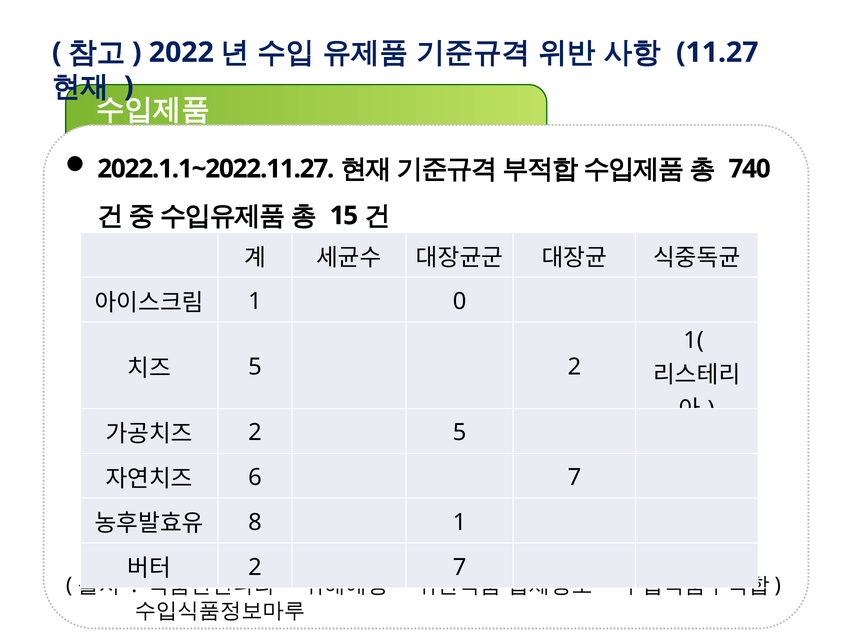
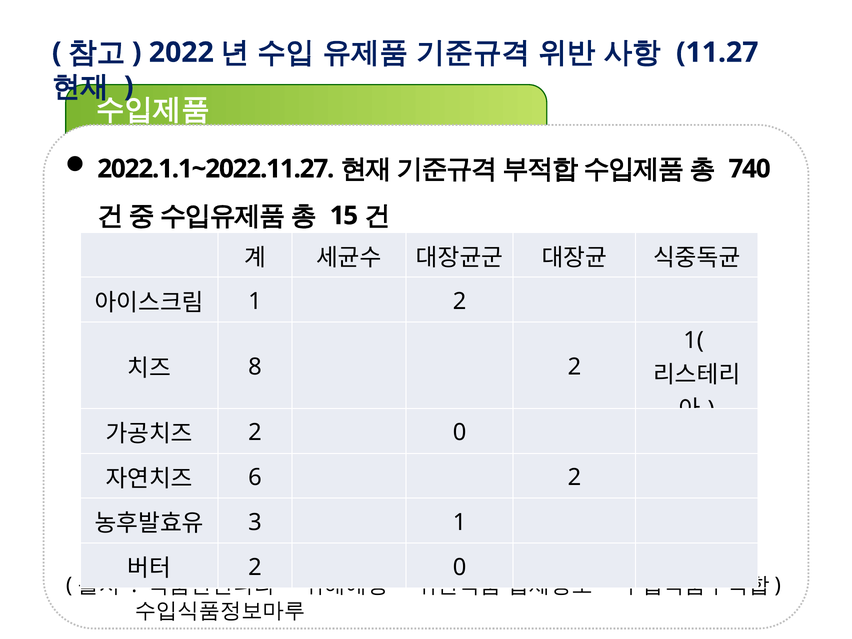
1 0: 0 -> 2 (460, 302)
5: 5 -> 8 (255, 367)
5: 5 -> 0 (460, 433)
6 7: 7 -> 2 (574, 478)
8: 8 -> 3 (255, 523)
7: 7 -> 0 (460, 567)
